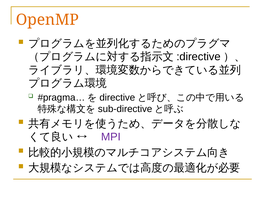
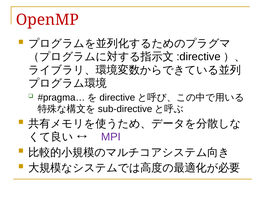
OpenMP colour: orange -> red (47, 20)
